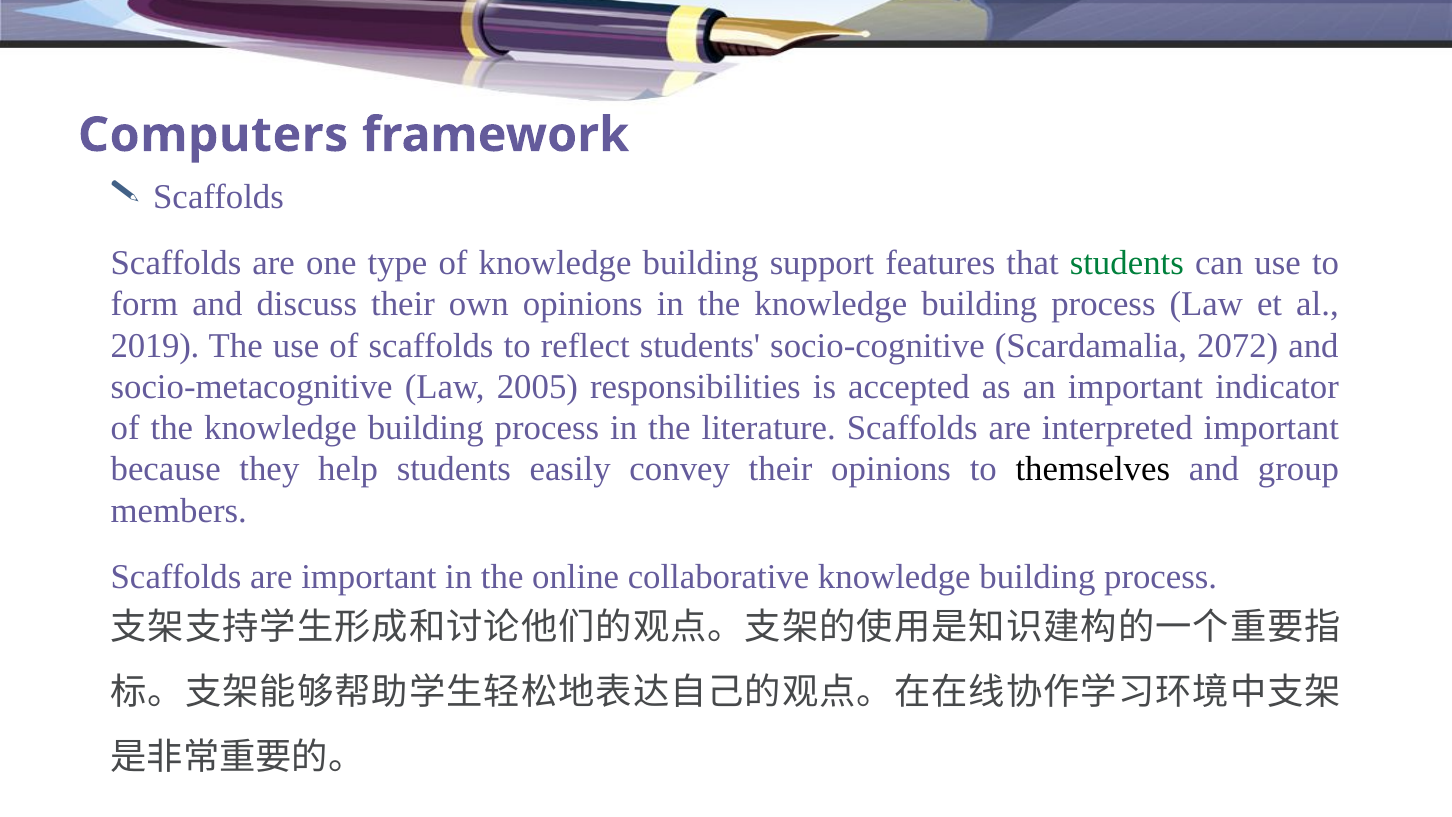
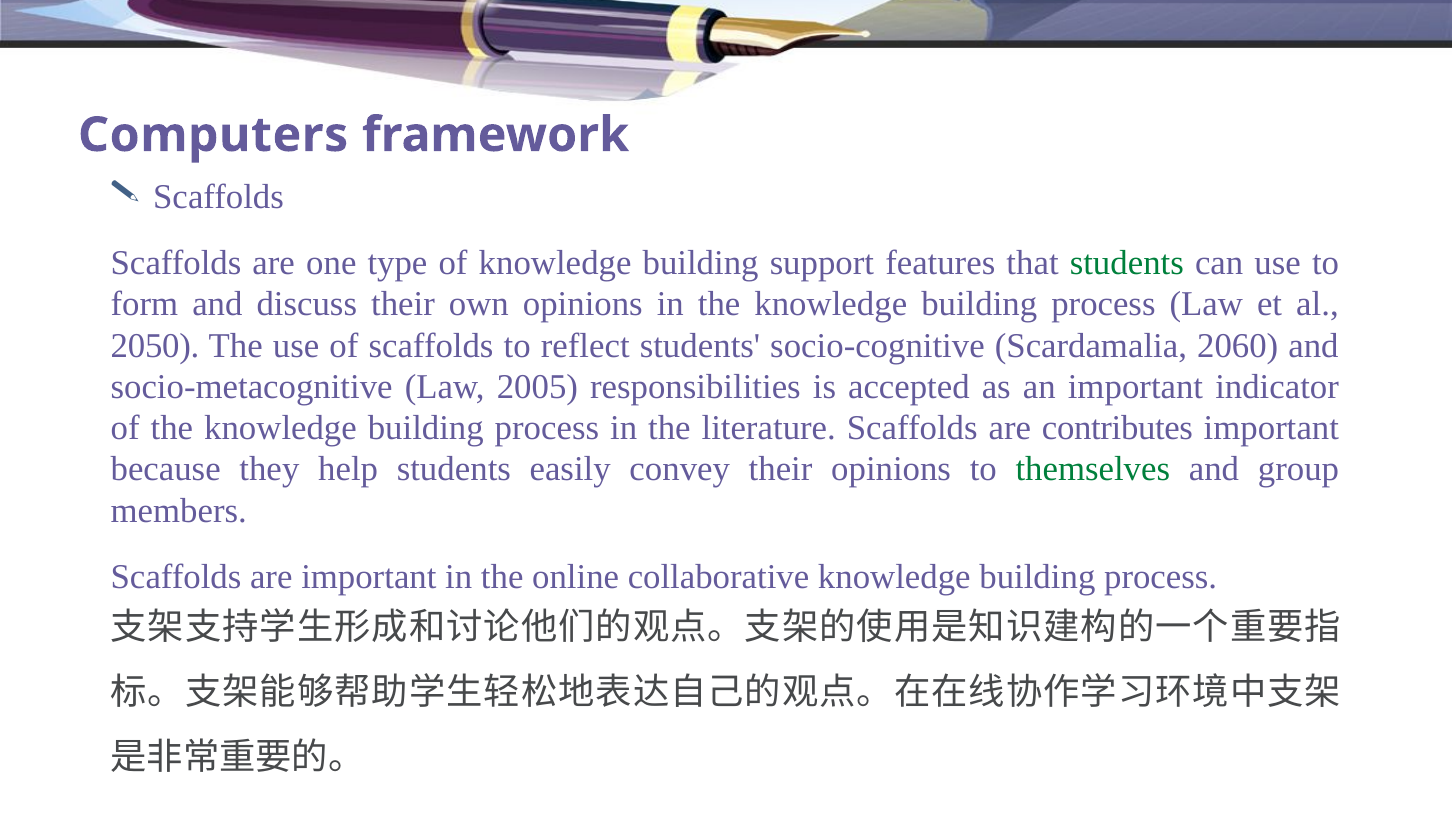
2019: 2019 -> 2050 (155, 345)
2072: 2072 -> 2060 (1238, 345)
interpreted: interpreted -> contributes (1118, 428)
themselves colour: black -> green (1093, 469)
